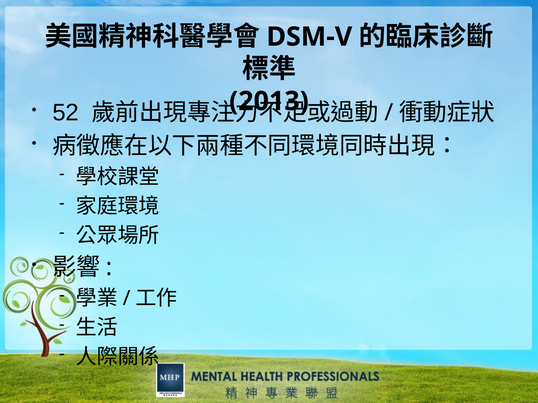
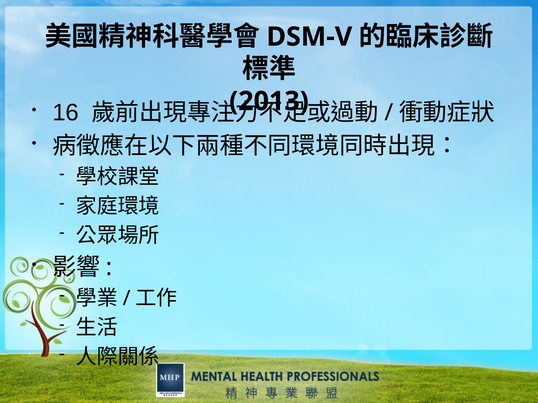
52: 52 -> 16 (66, 113)
